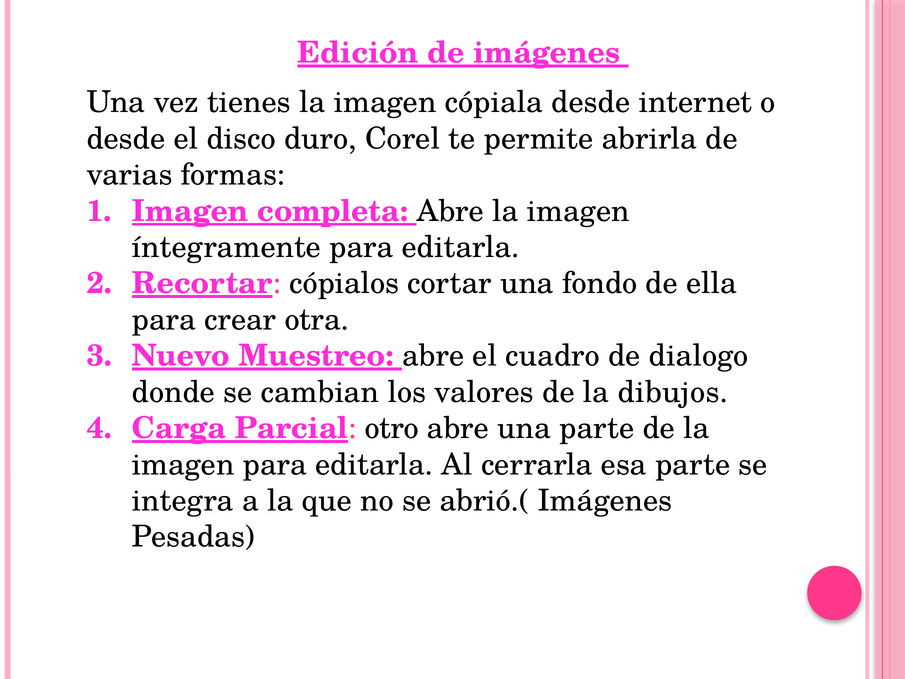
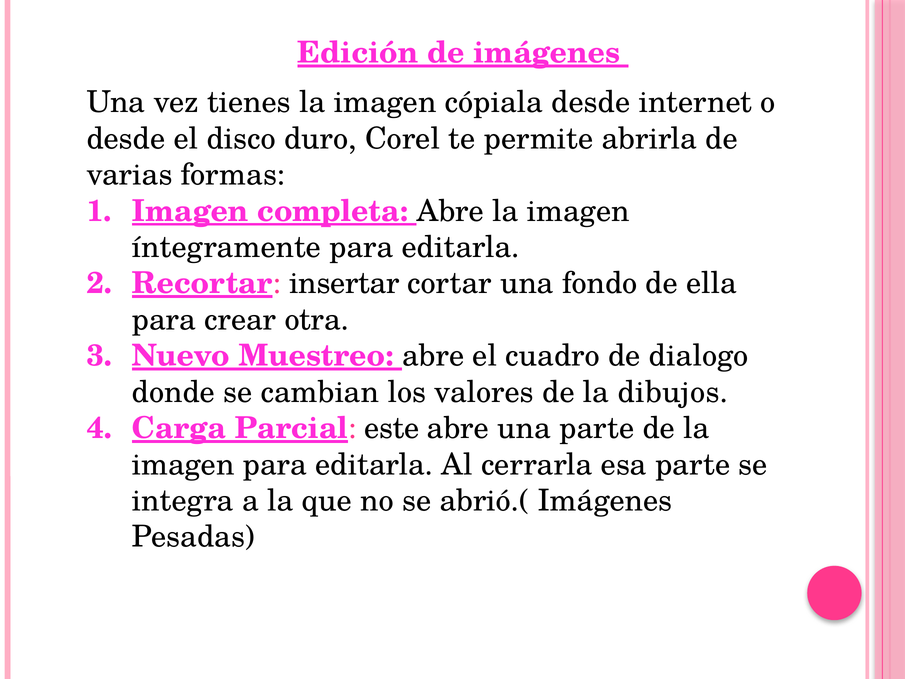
cópialos: cópialos -> insertar (344, 283)
otro: otro -> este (392, 428)
